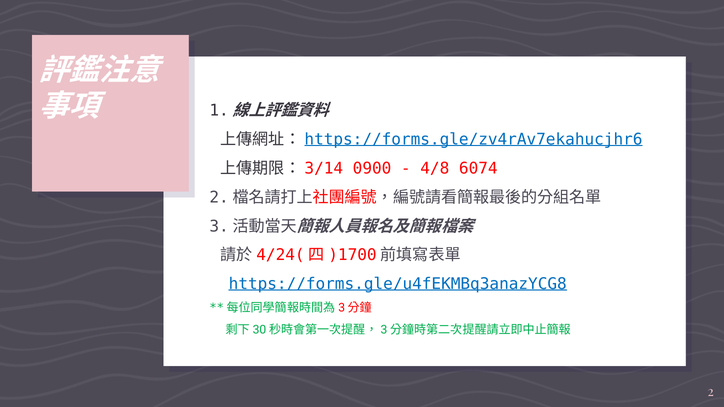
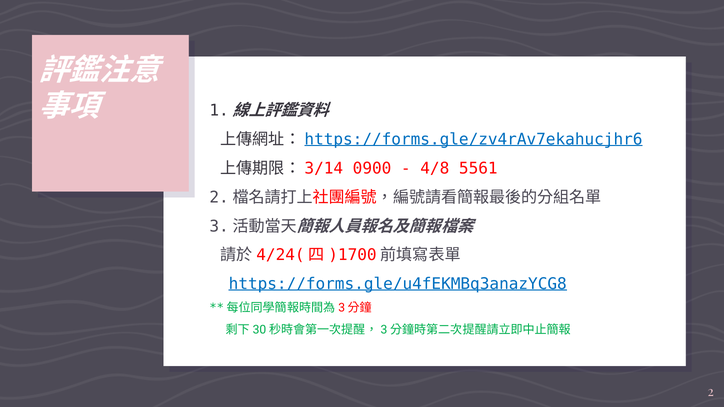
6074: 6074 -> 5561 (478, 168)
